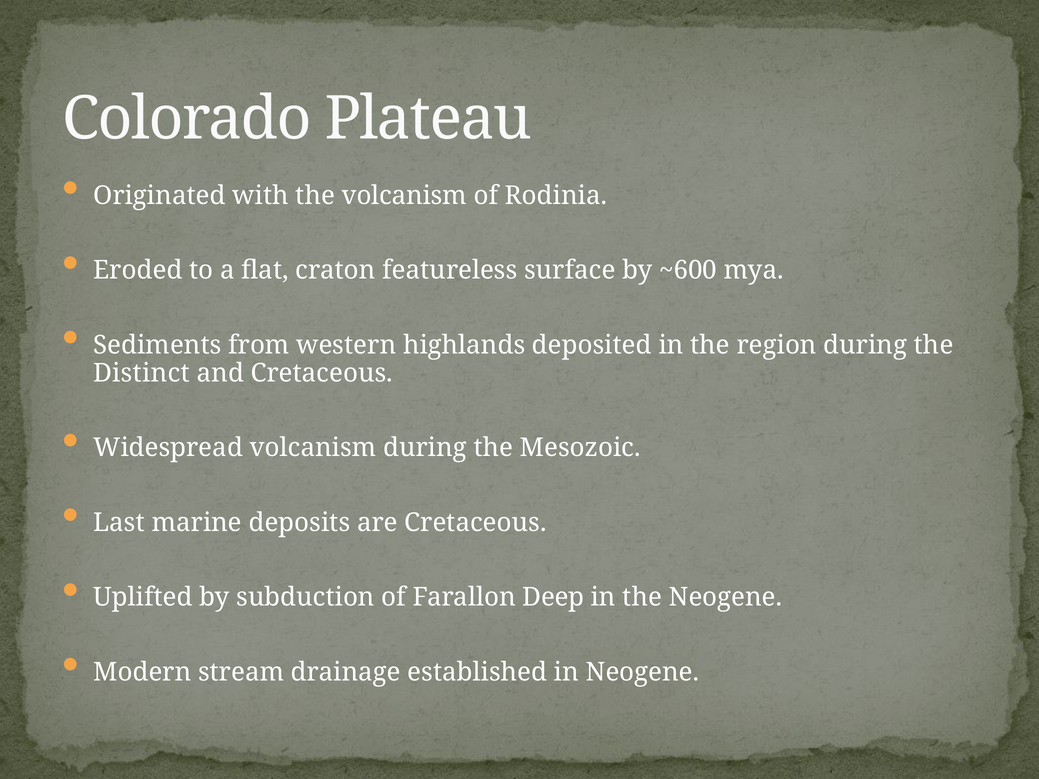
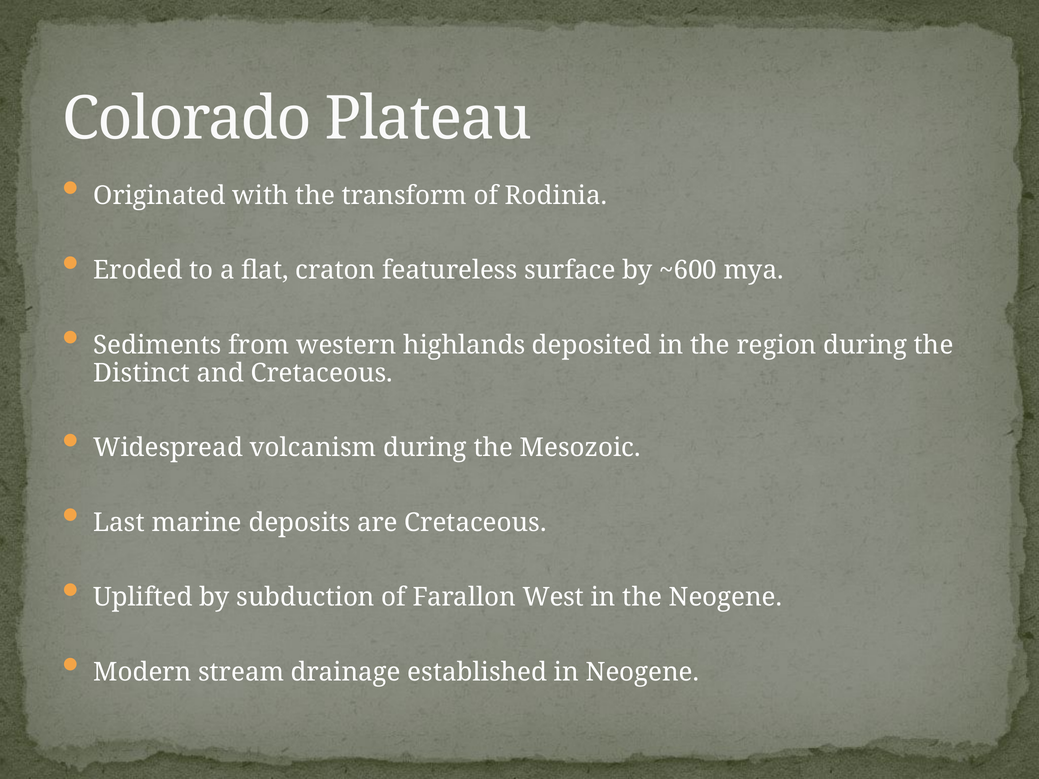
the volcanism: volcanism -> transform (404, 196)
Deep: Deep -> West (553, 598)
